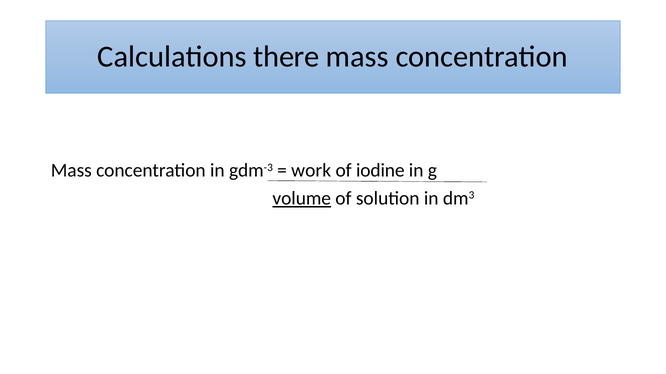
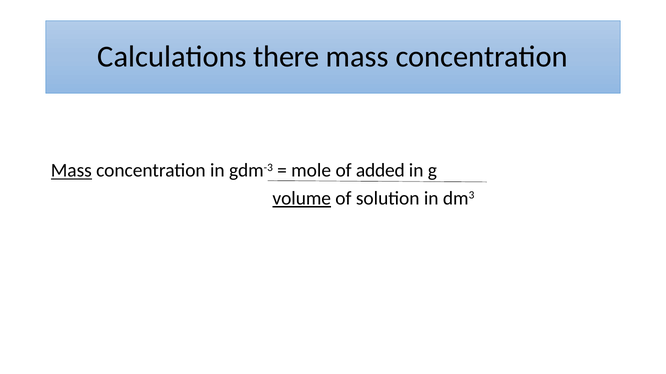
Mass underline: none -> present (71, 171)
work: work -> mole (311, 171)
iodine: iodine -> added (380, 171)
